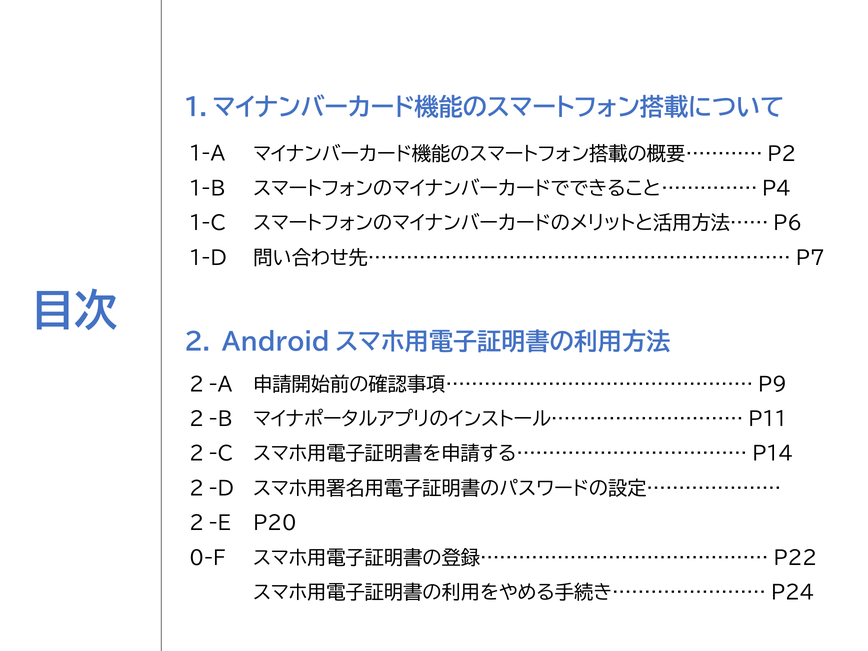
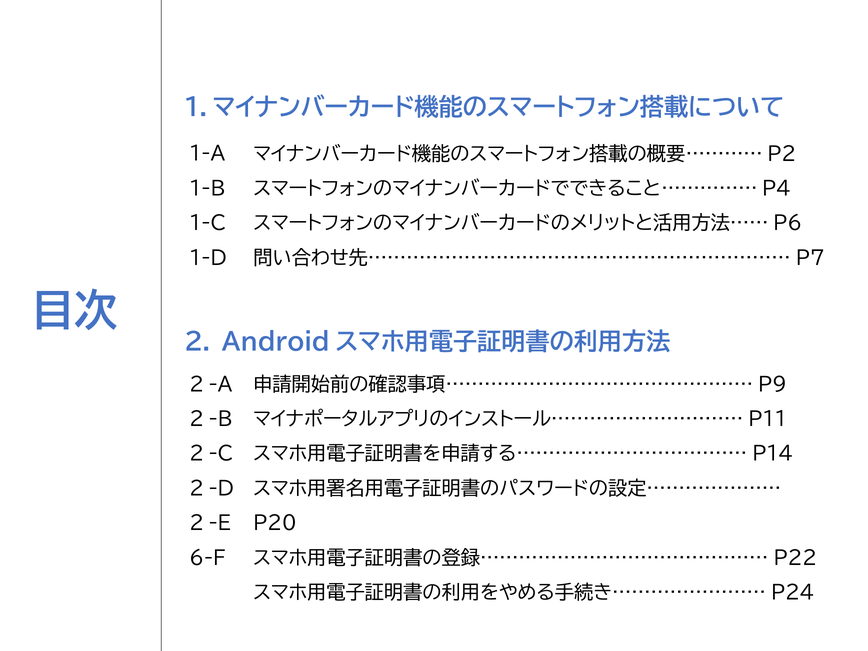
0-F: 0-F -> 6-F (208, 558)
